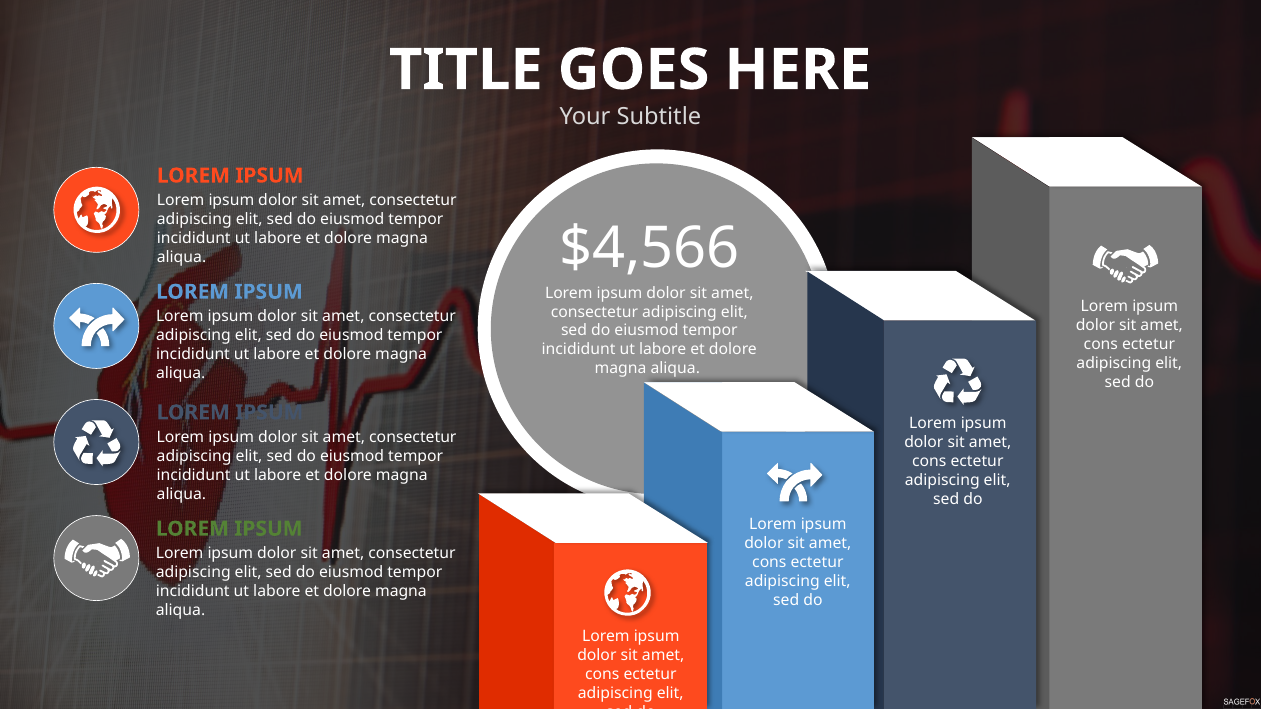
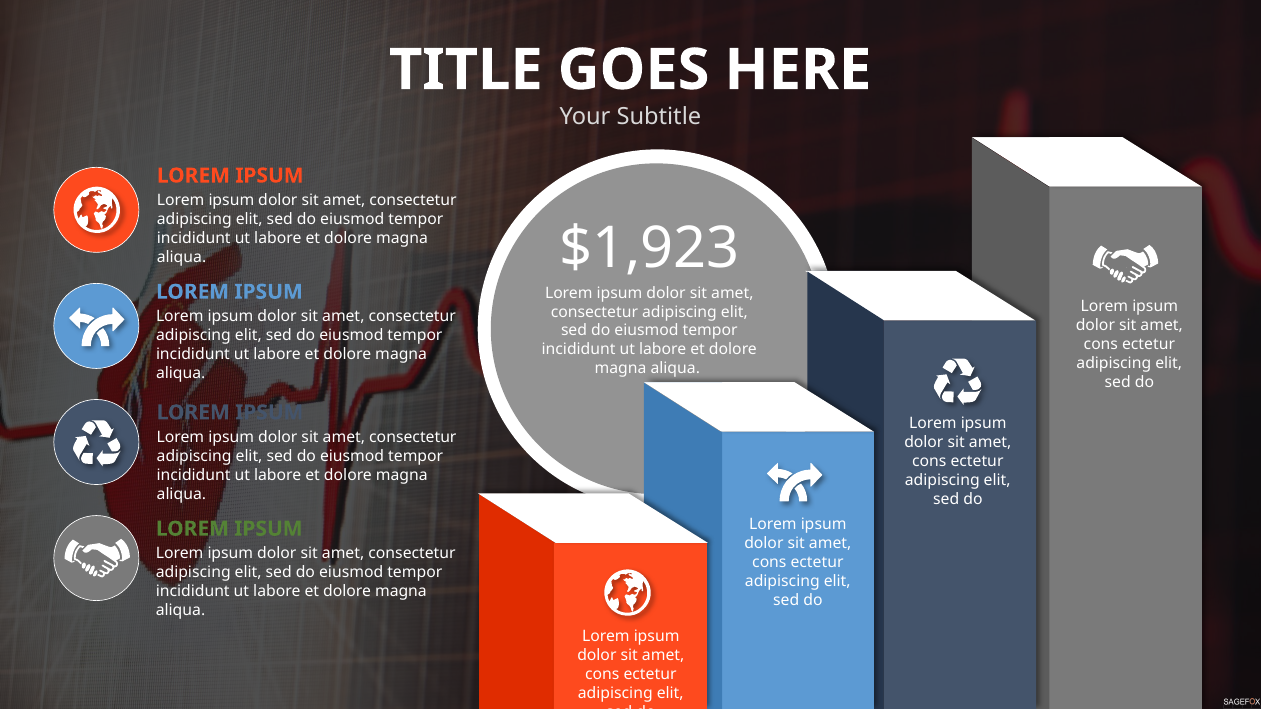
$4,566: $4,566 -> $1,923 (649, 249)
